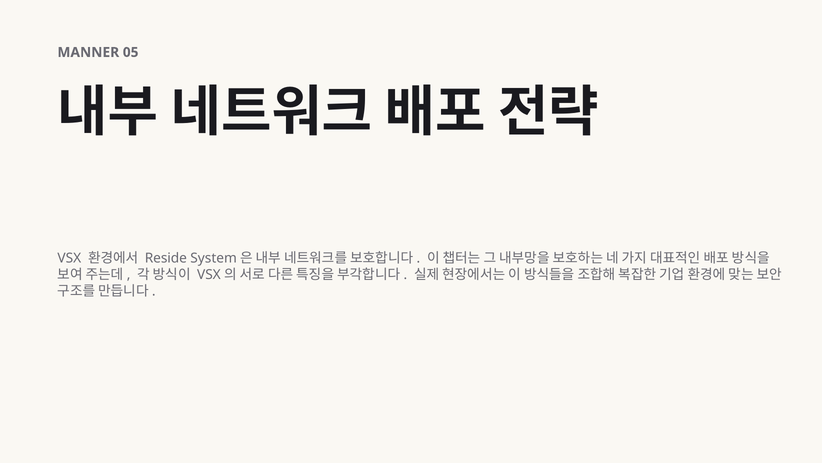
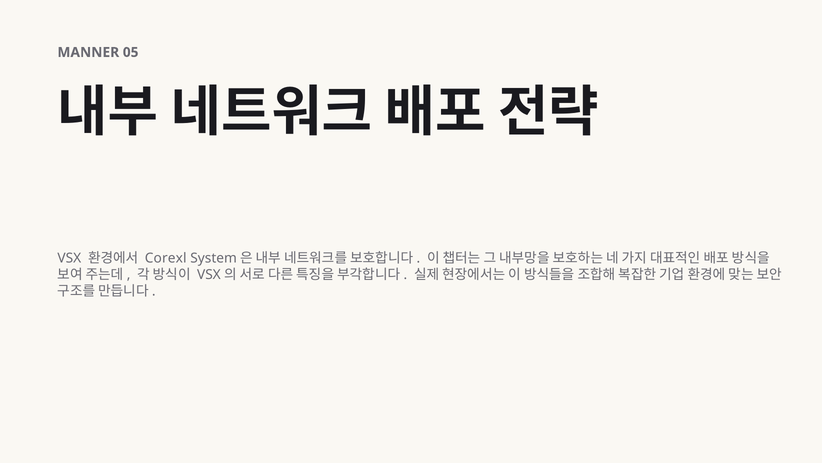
Reside: Reside -> Corexl (166, 258)
